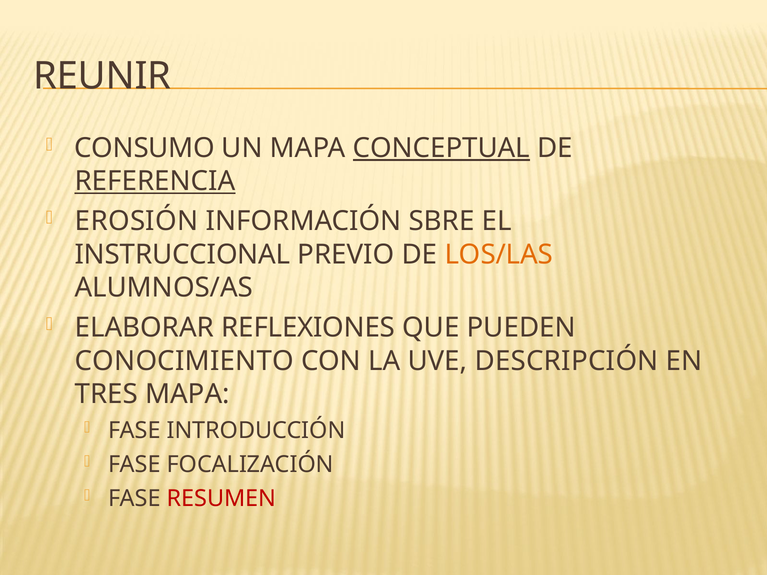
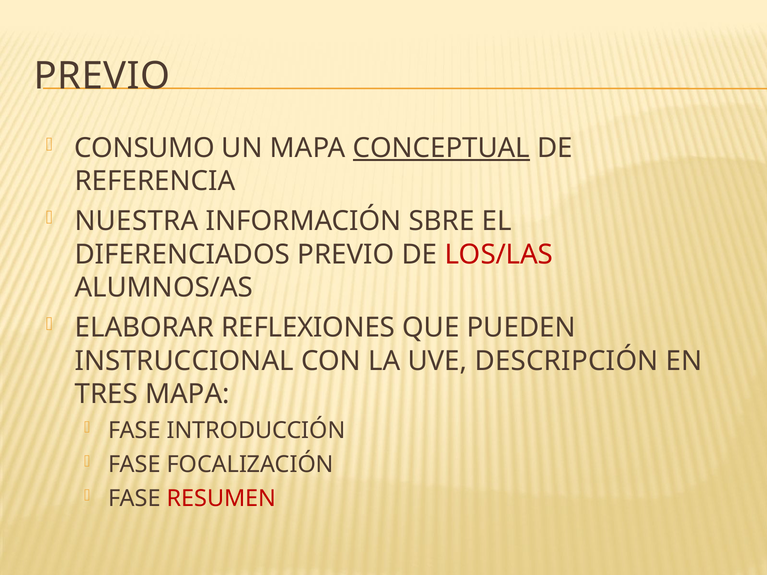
REUNIR: REUNIR -> PREVIO (102, 76)
REFERENCIA underline: present -> none (155, 181)
EROSIÓN: EROSIÓN -> NUESTRA (137, 221)
INSTRUCCIONAL: INSTRUCCIONAL -> DIFERENCIADOS (182, 255)
LOS/LAS colour: orange -> red (499, 255)
CONOCIMIENTO: CONOCIMIENTO -> INSTRUCCIONAL (184, 361)
